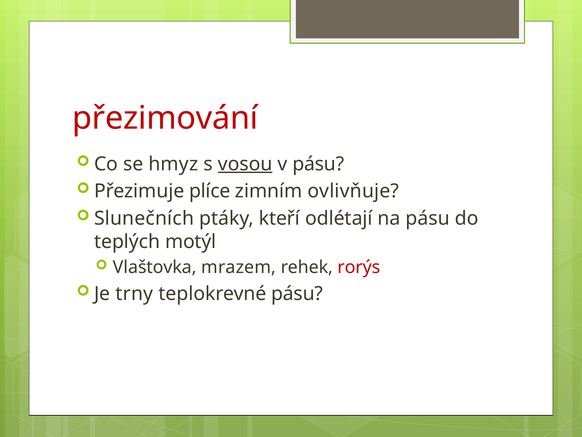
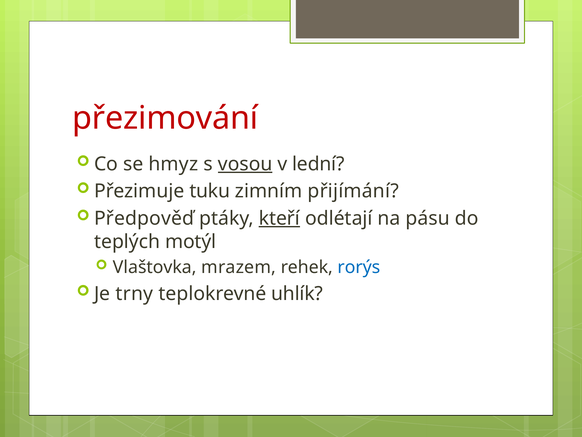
v pásu: pásu -> lední (318, 164)
plíce: plíce -> tuku (210, 191)
ovlivňuje: ovlivňuje -> přijímání (353, 191)
Slunečních: Slunečních -> Předpověď (144, 218)
kteří underline: none -> present (279, 218)
rorýs colour: red -> blue (359, 267)
teplokrevné pásu: pásu -> uhlík (297, 293)
